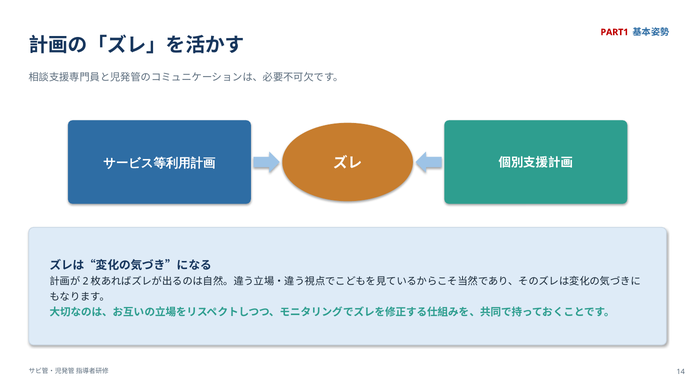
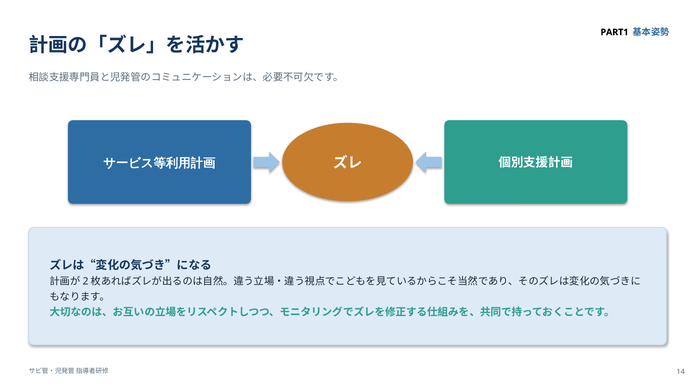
PART1 colour: red -> black (614, 32)
